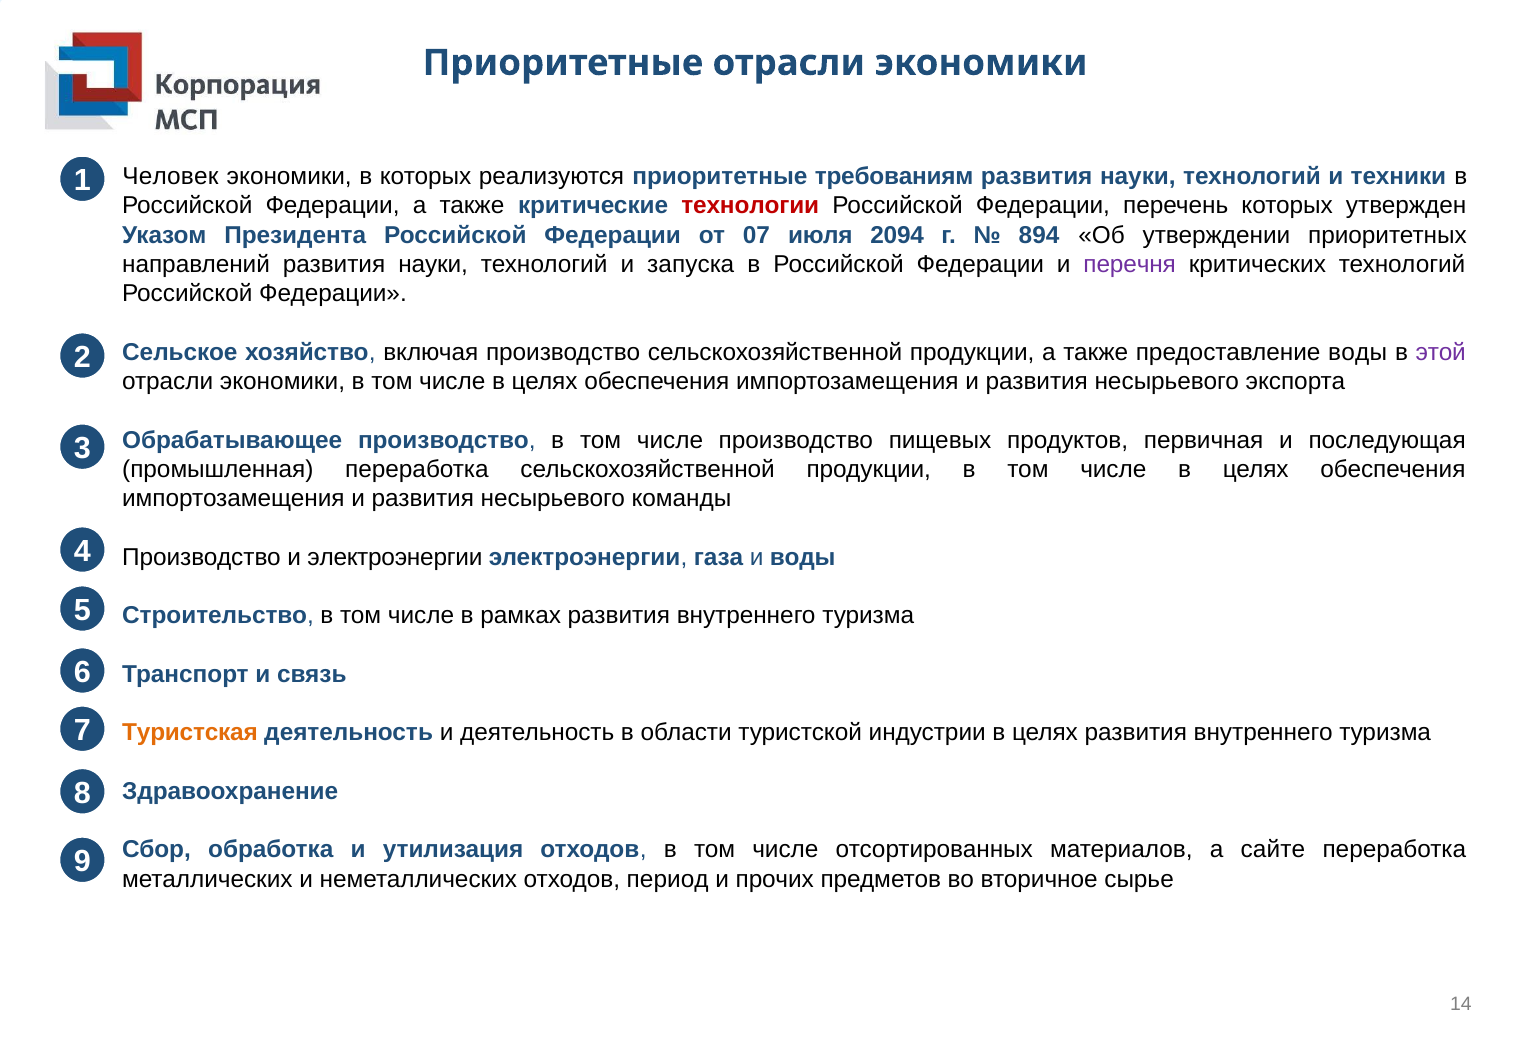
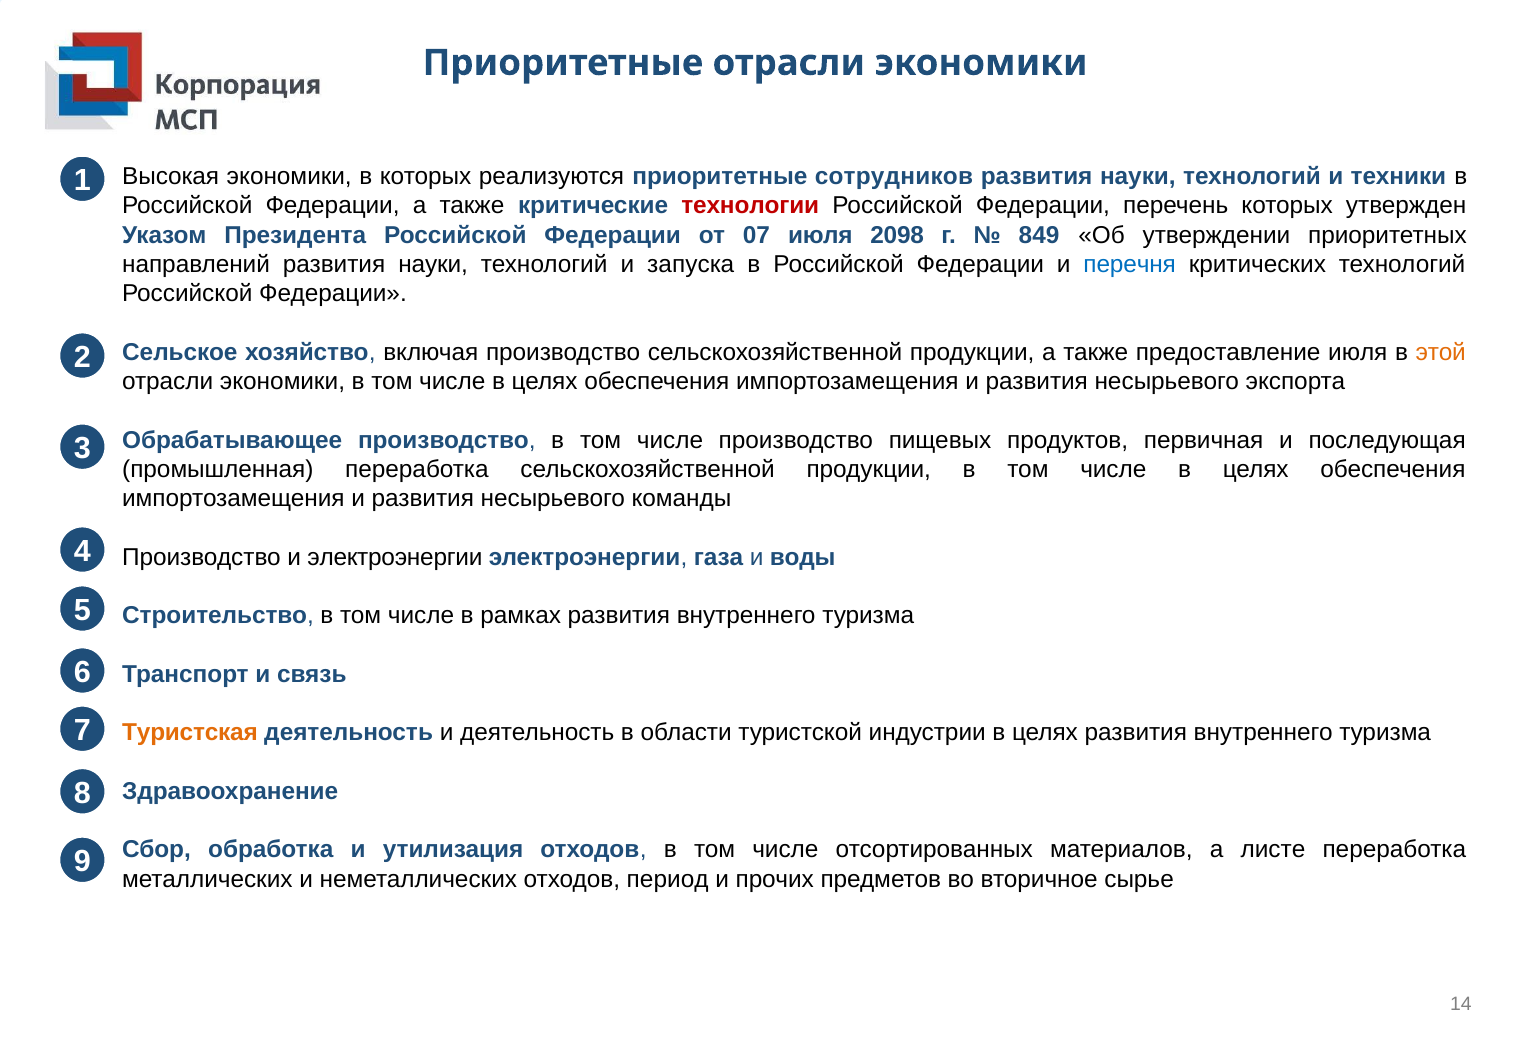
Человек: Человек -> Высокая (171, 176)
требованиям: требованиям -> сотрудников (894, 176)
2094: 2094 -> 2098 (897, 235)
894: 894 -> 849 (1039, 235)
перечня colour: purple -> blue (1130, 264)
предоставление воды: воды -> июля (1358, 352)
этой colour: purple -> orange (1441, 352)
сайте: сайте -> листе (1273, 850)
